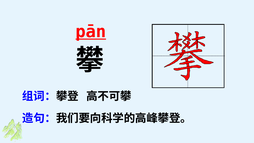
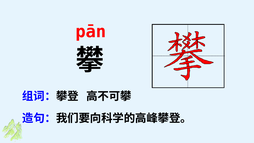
pān underline: present -> none (91, 32)
